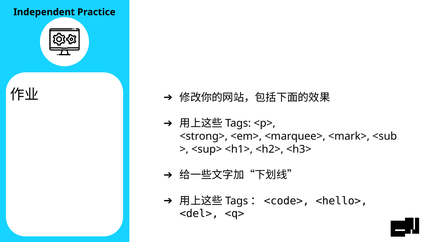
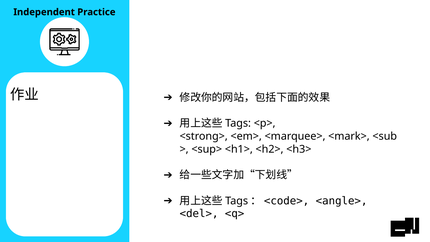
<hello>: <hello> -> <angle> (342, 201)
